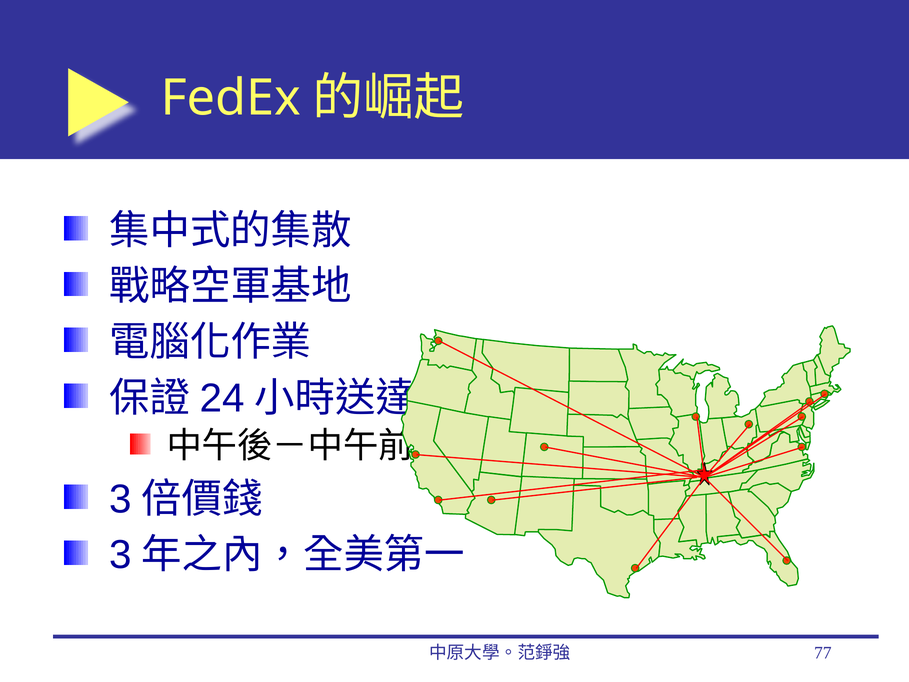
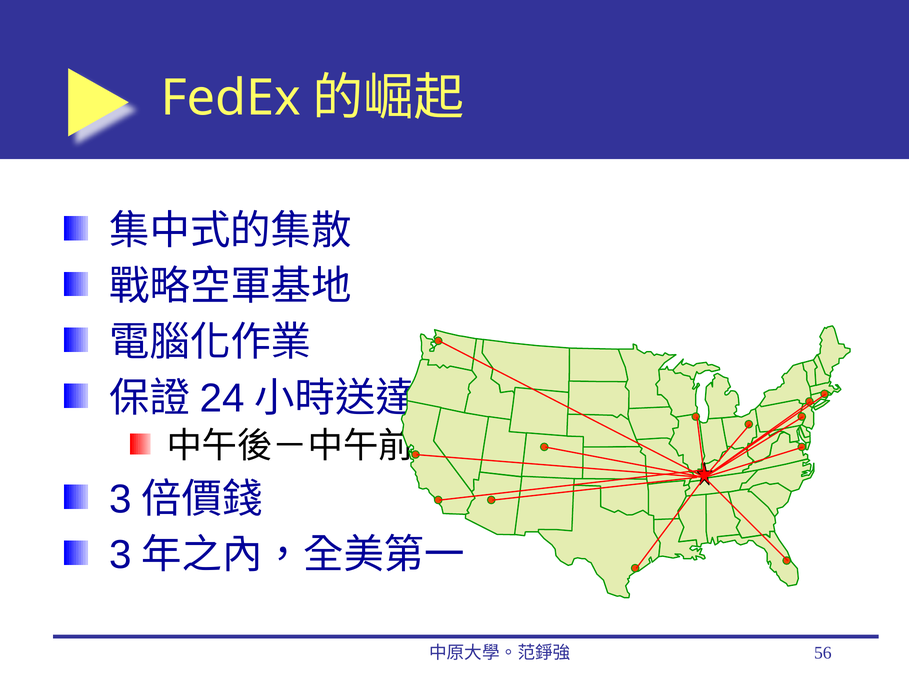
77: 77 -> 56 (823, 653)
